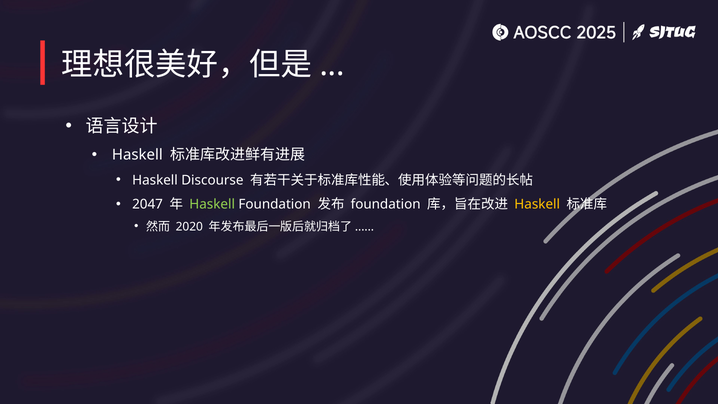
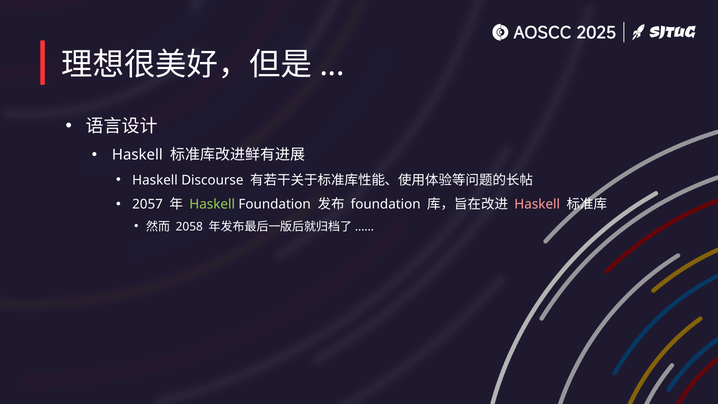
2047: 2047 -> 2057 (148, 204)
Haskell colour: yellow -> pink (537, 204)
2020: 2020 -> 2058 (189, 227)
